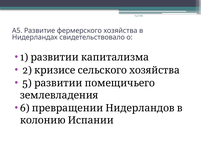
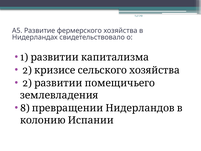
5: 5 -> 2 (27, 83)
6: 6 -> 8 (25, 108)
